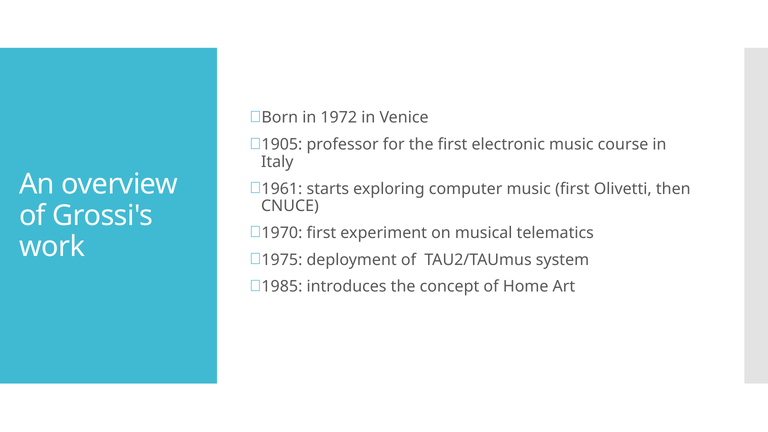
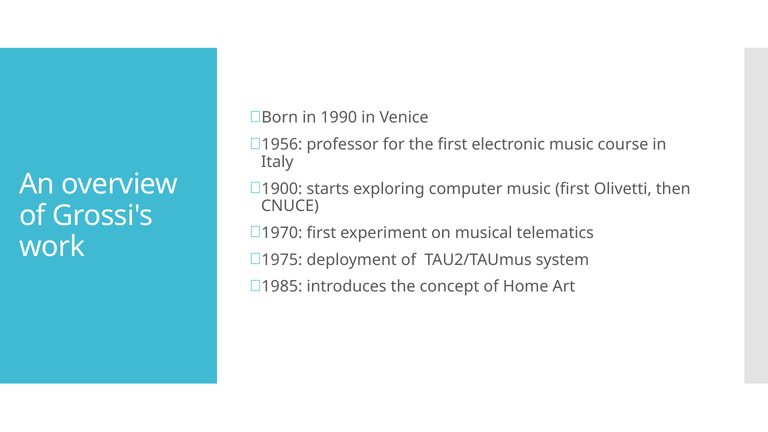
1972: 1972 -> 1990 (339, 118)
1905: 1905 -> 1956 (282, 145)
1961: 1961 -> 1900 (282, 189)
